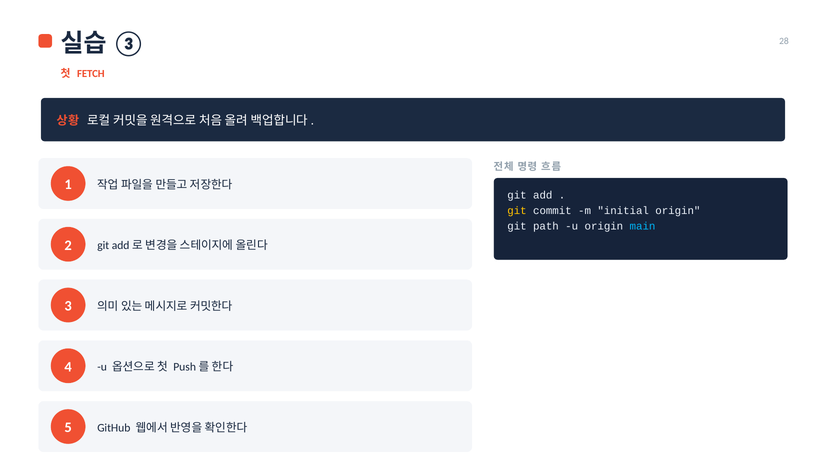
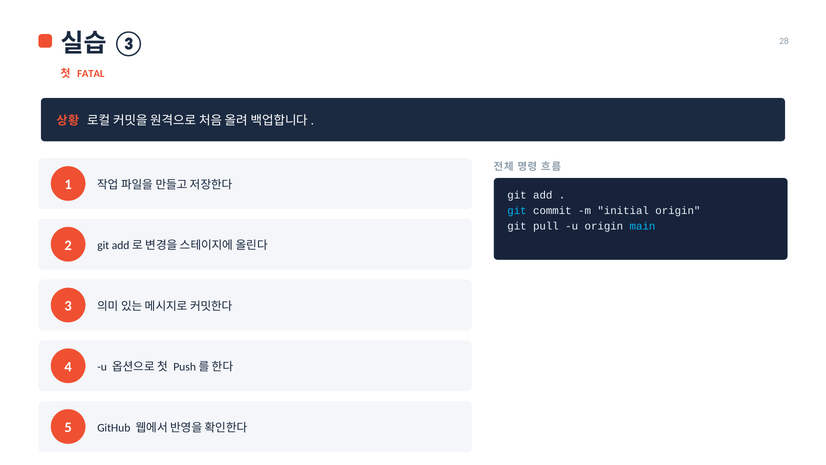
FETCH: FETCH -> FATAL (91, 74)
git colour: yellow -> light blue (517, 210)
path: path -> pull (546, 226)
